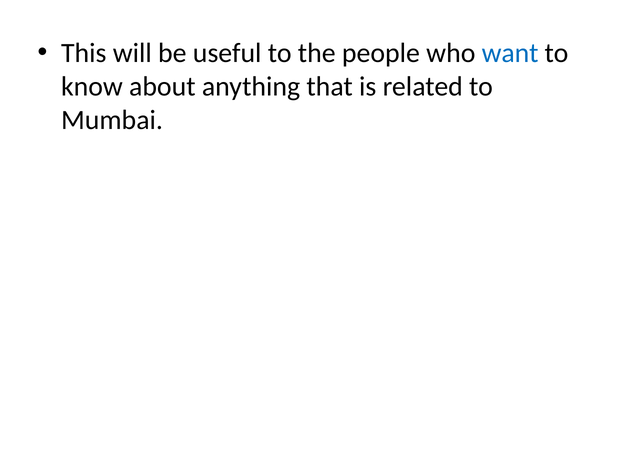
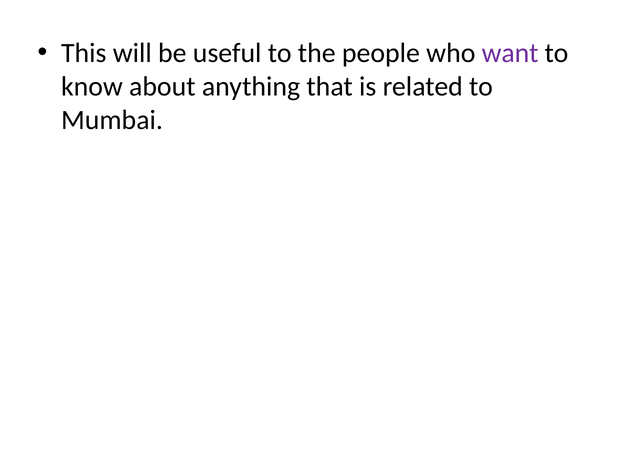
want colour: blue -> purple (510, 53)
